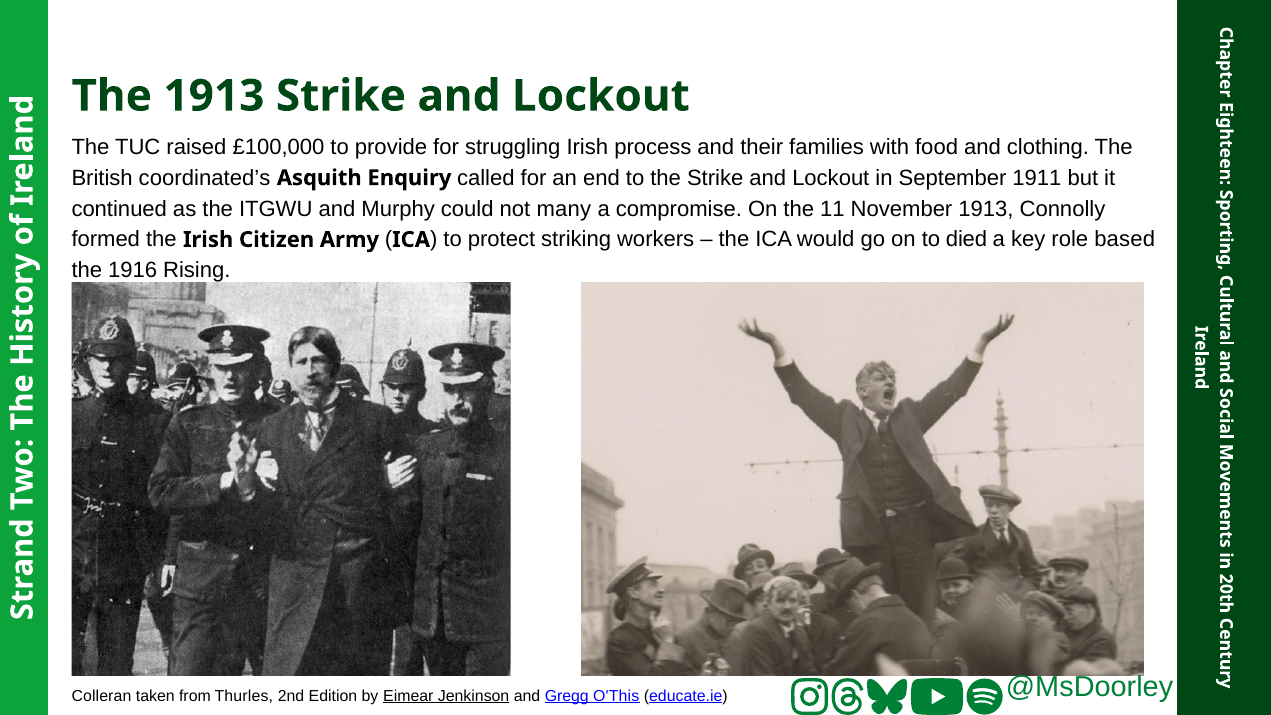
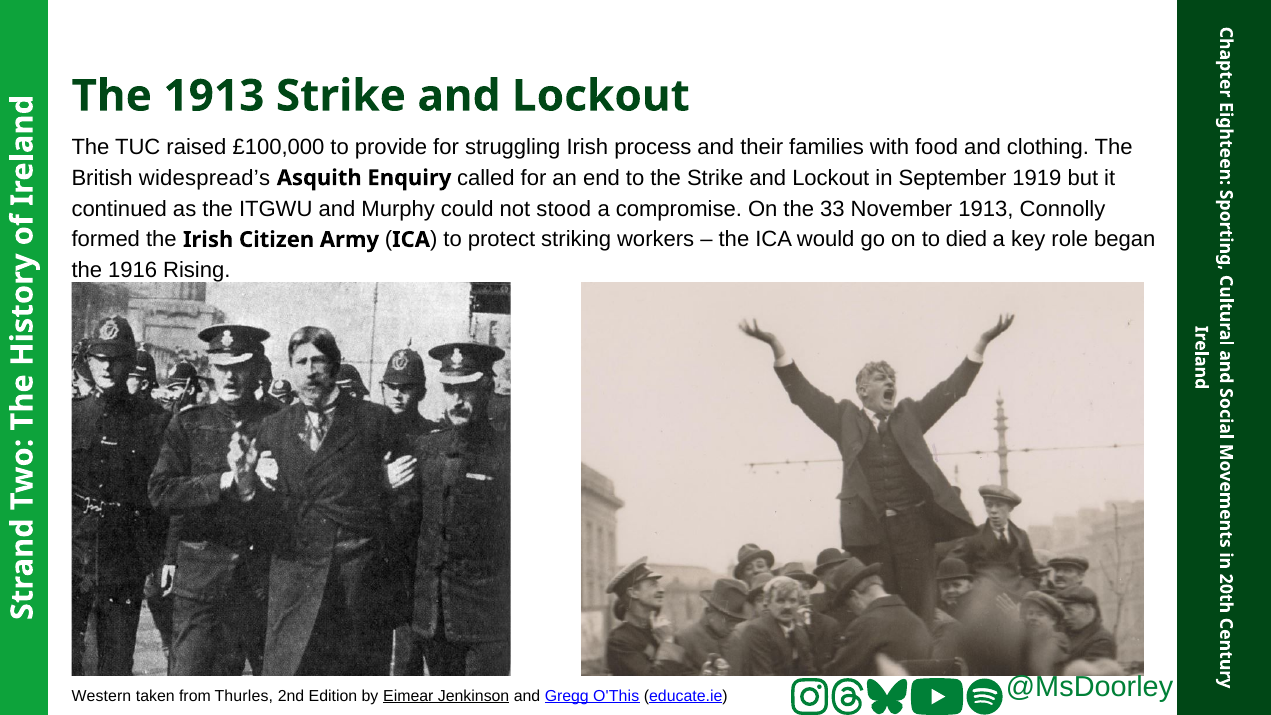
coordinated’s: coordinated’s -> widespread’s (204, 178)
1911: 1911 -> 1919 (1037, 178)
many: many -> stood (564, 209)
11: 11 -> 33 (832, 209)
based: based -> began (1125, 240)
Colleran: Colleran -> Western (101, 696)
